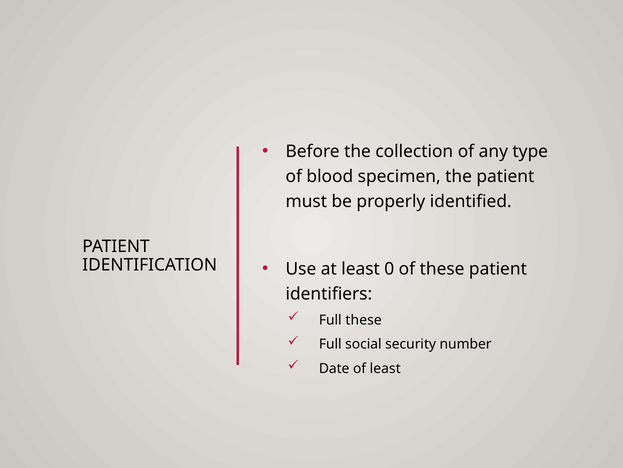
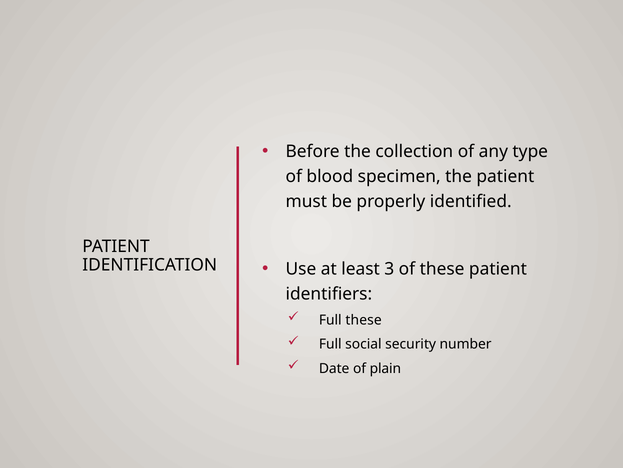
0: 0 -> 3 (389, 268)
of least: least -> plain (385, 368)
